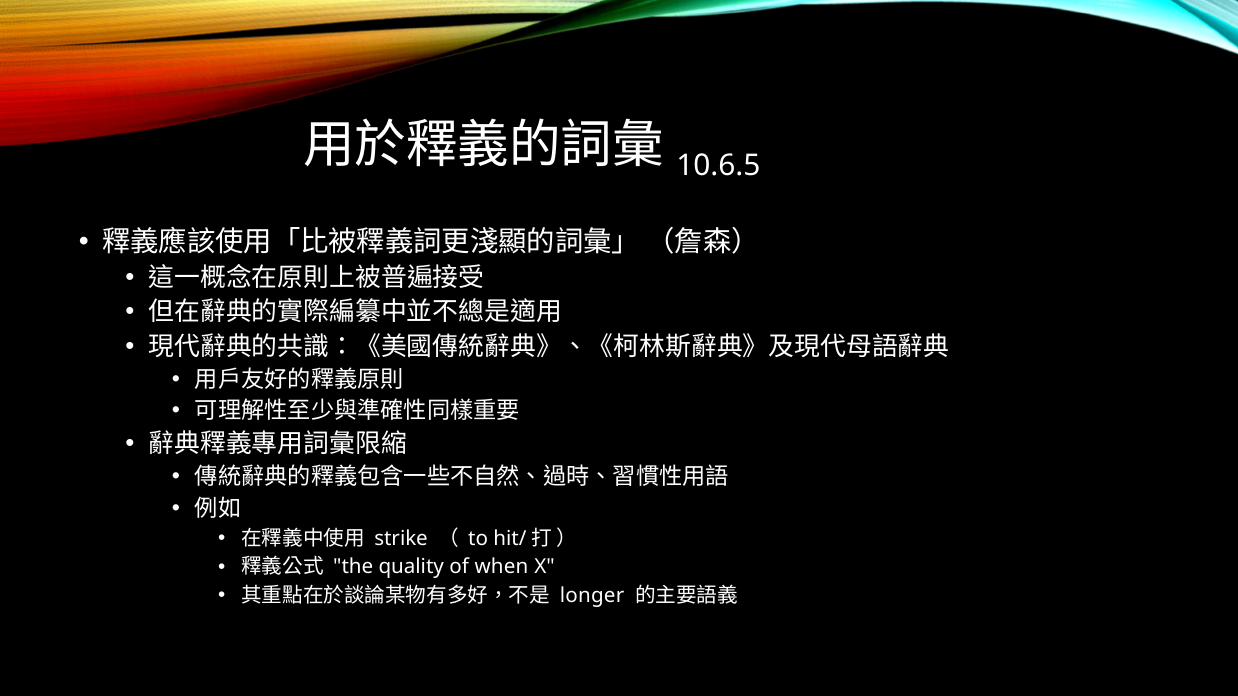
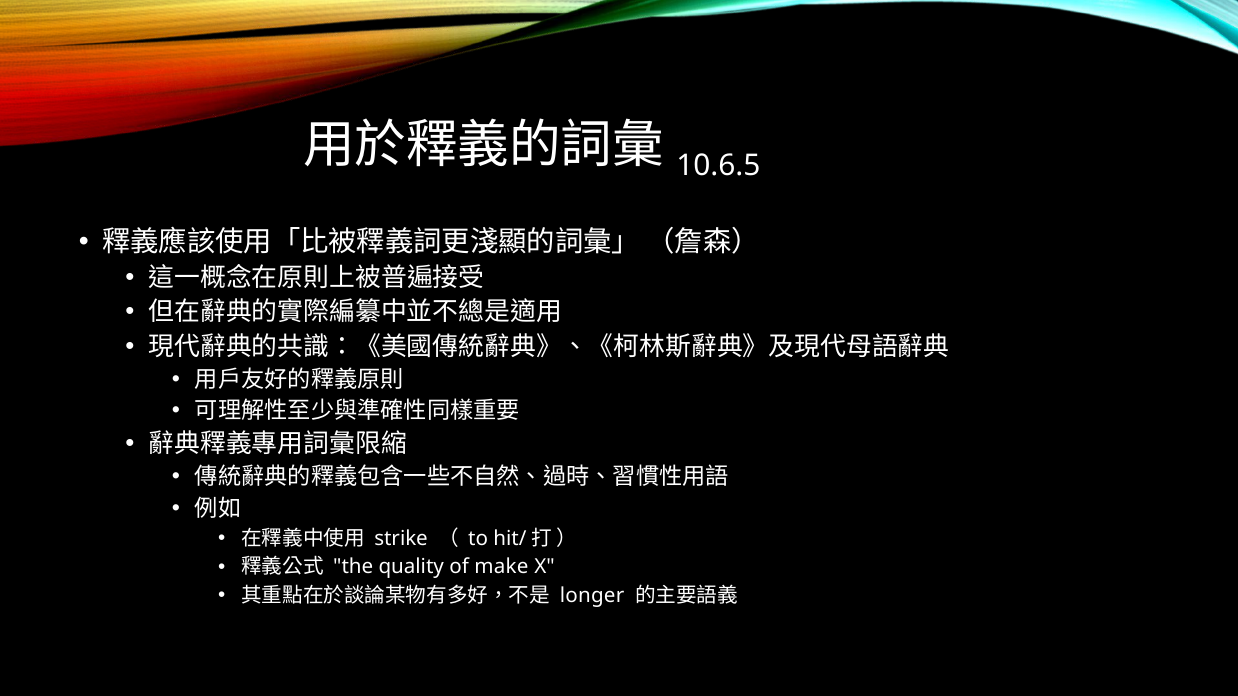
when: when -> make (501, 567)
